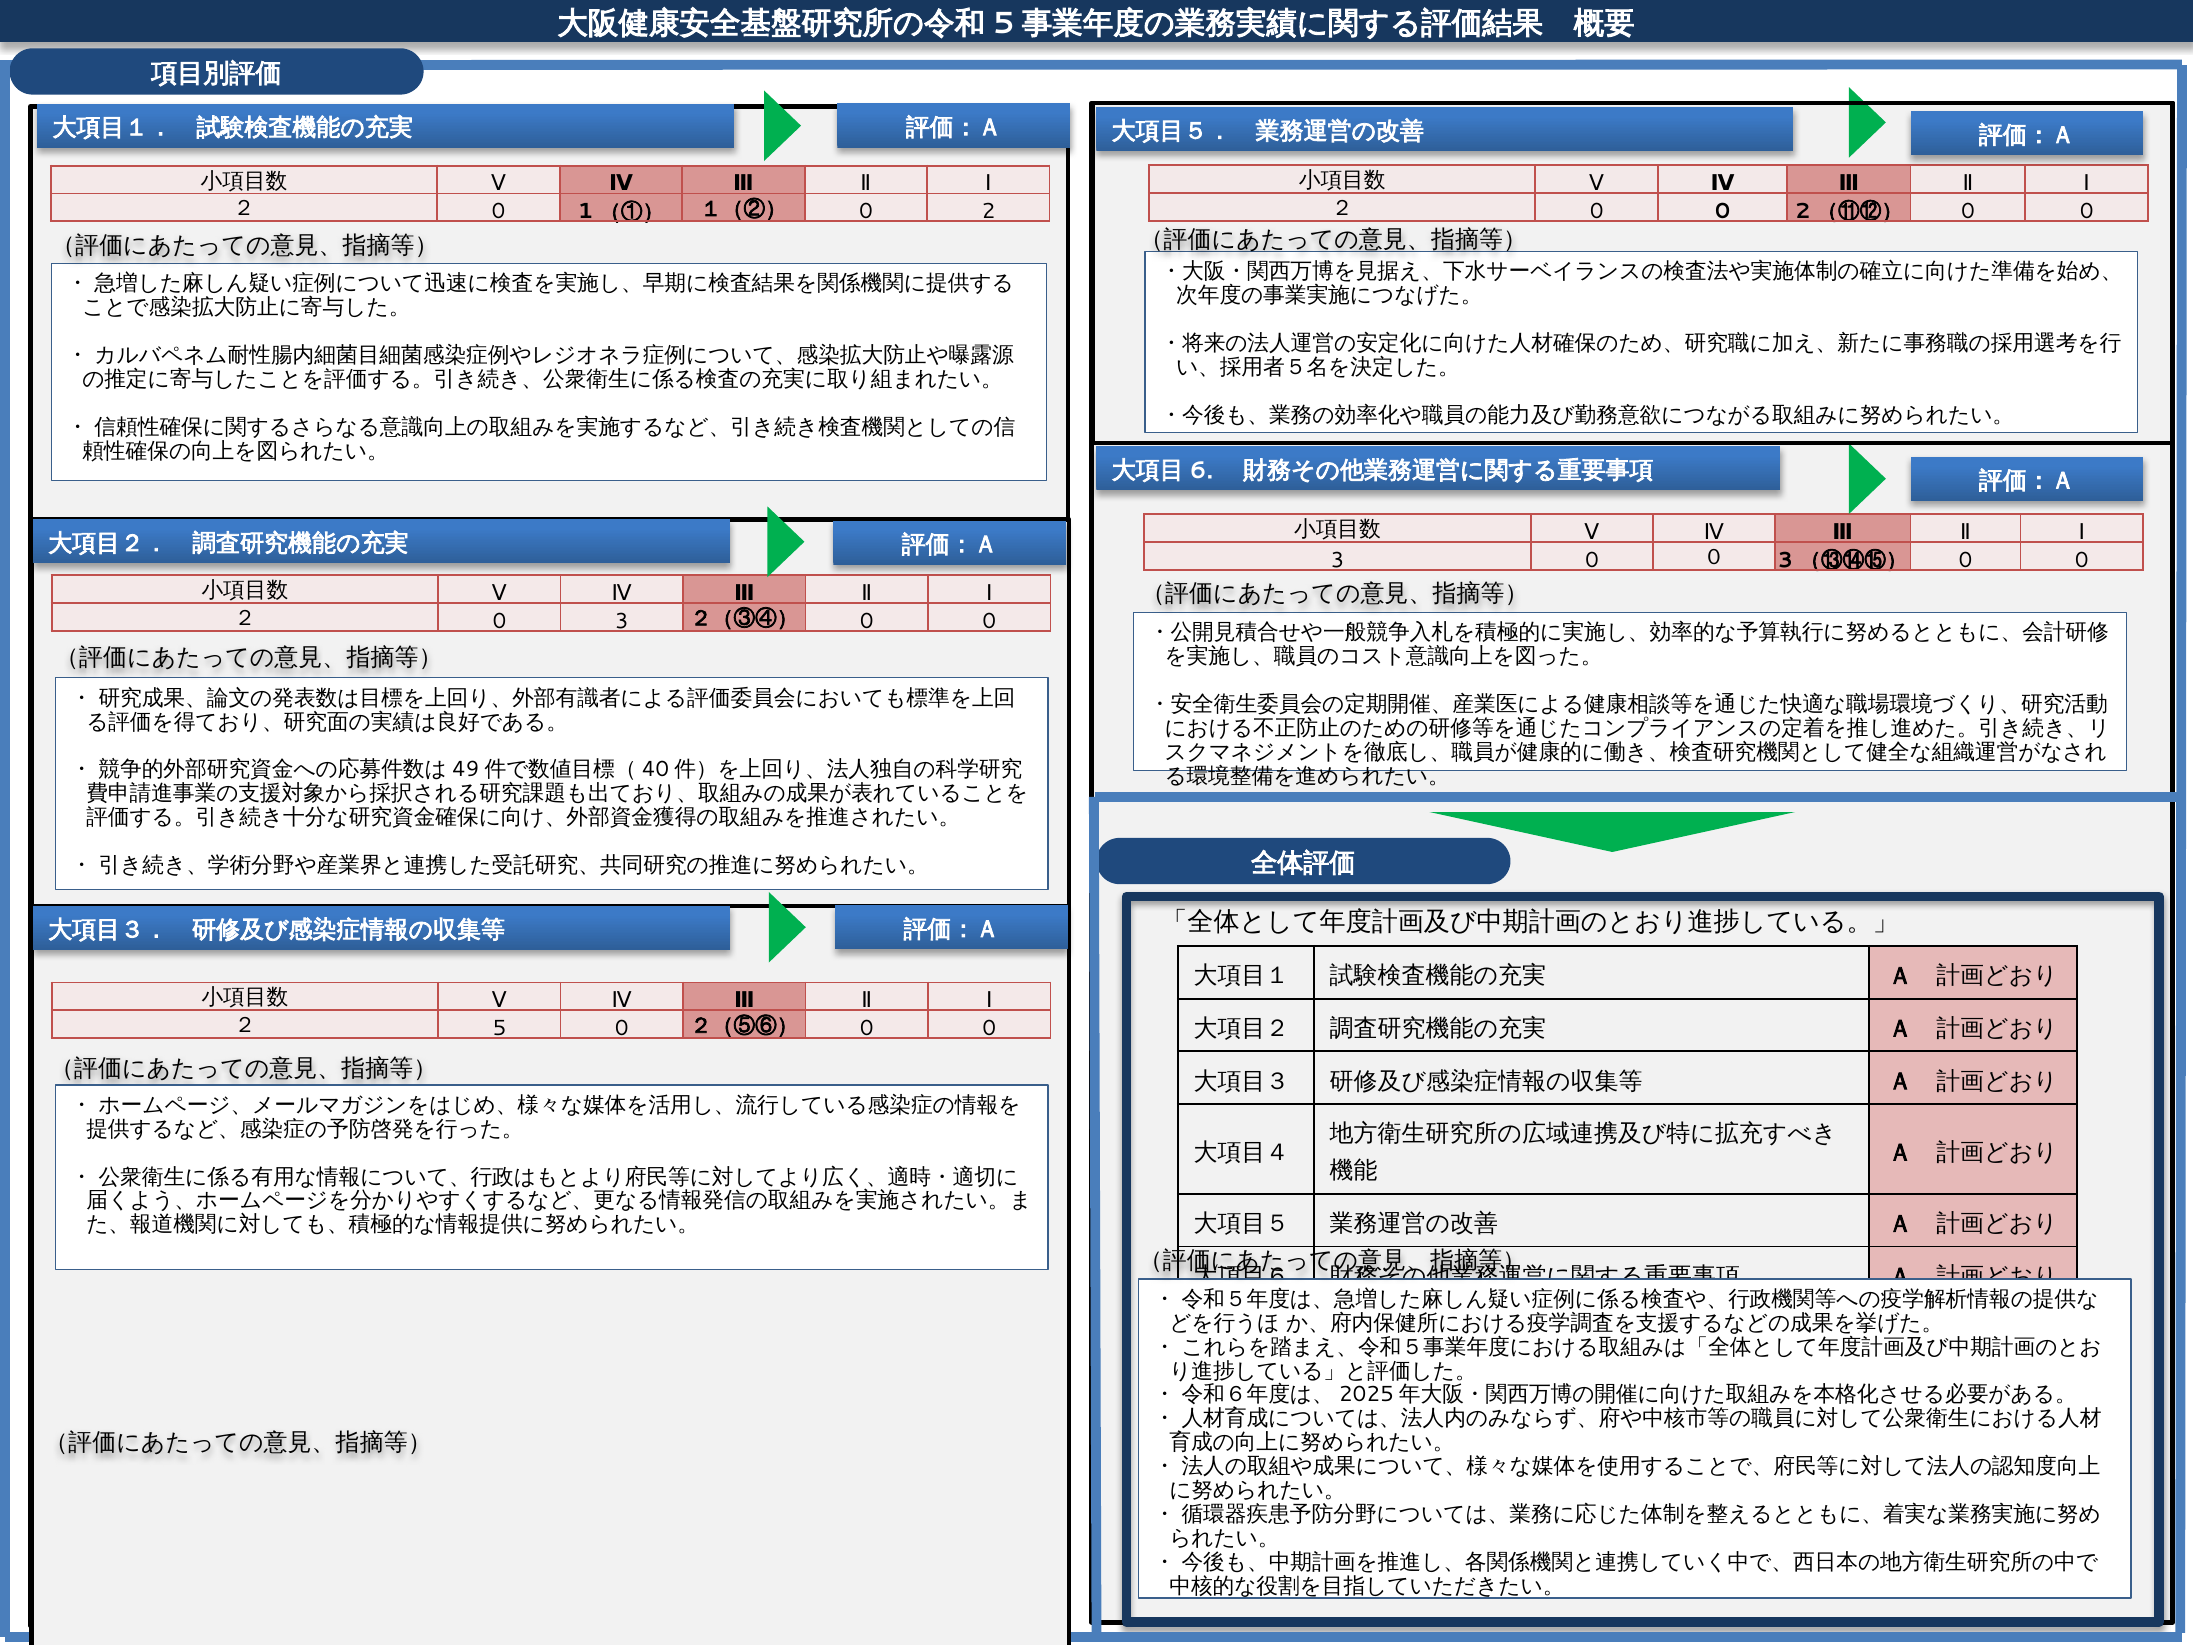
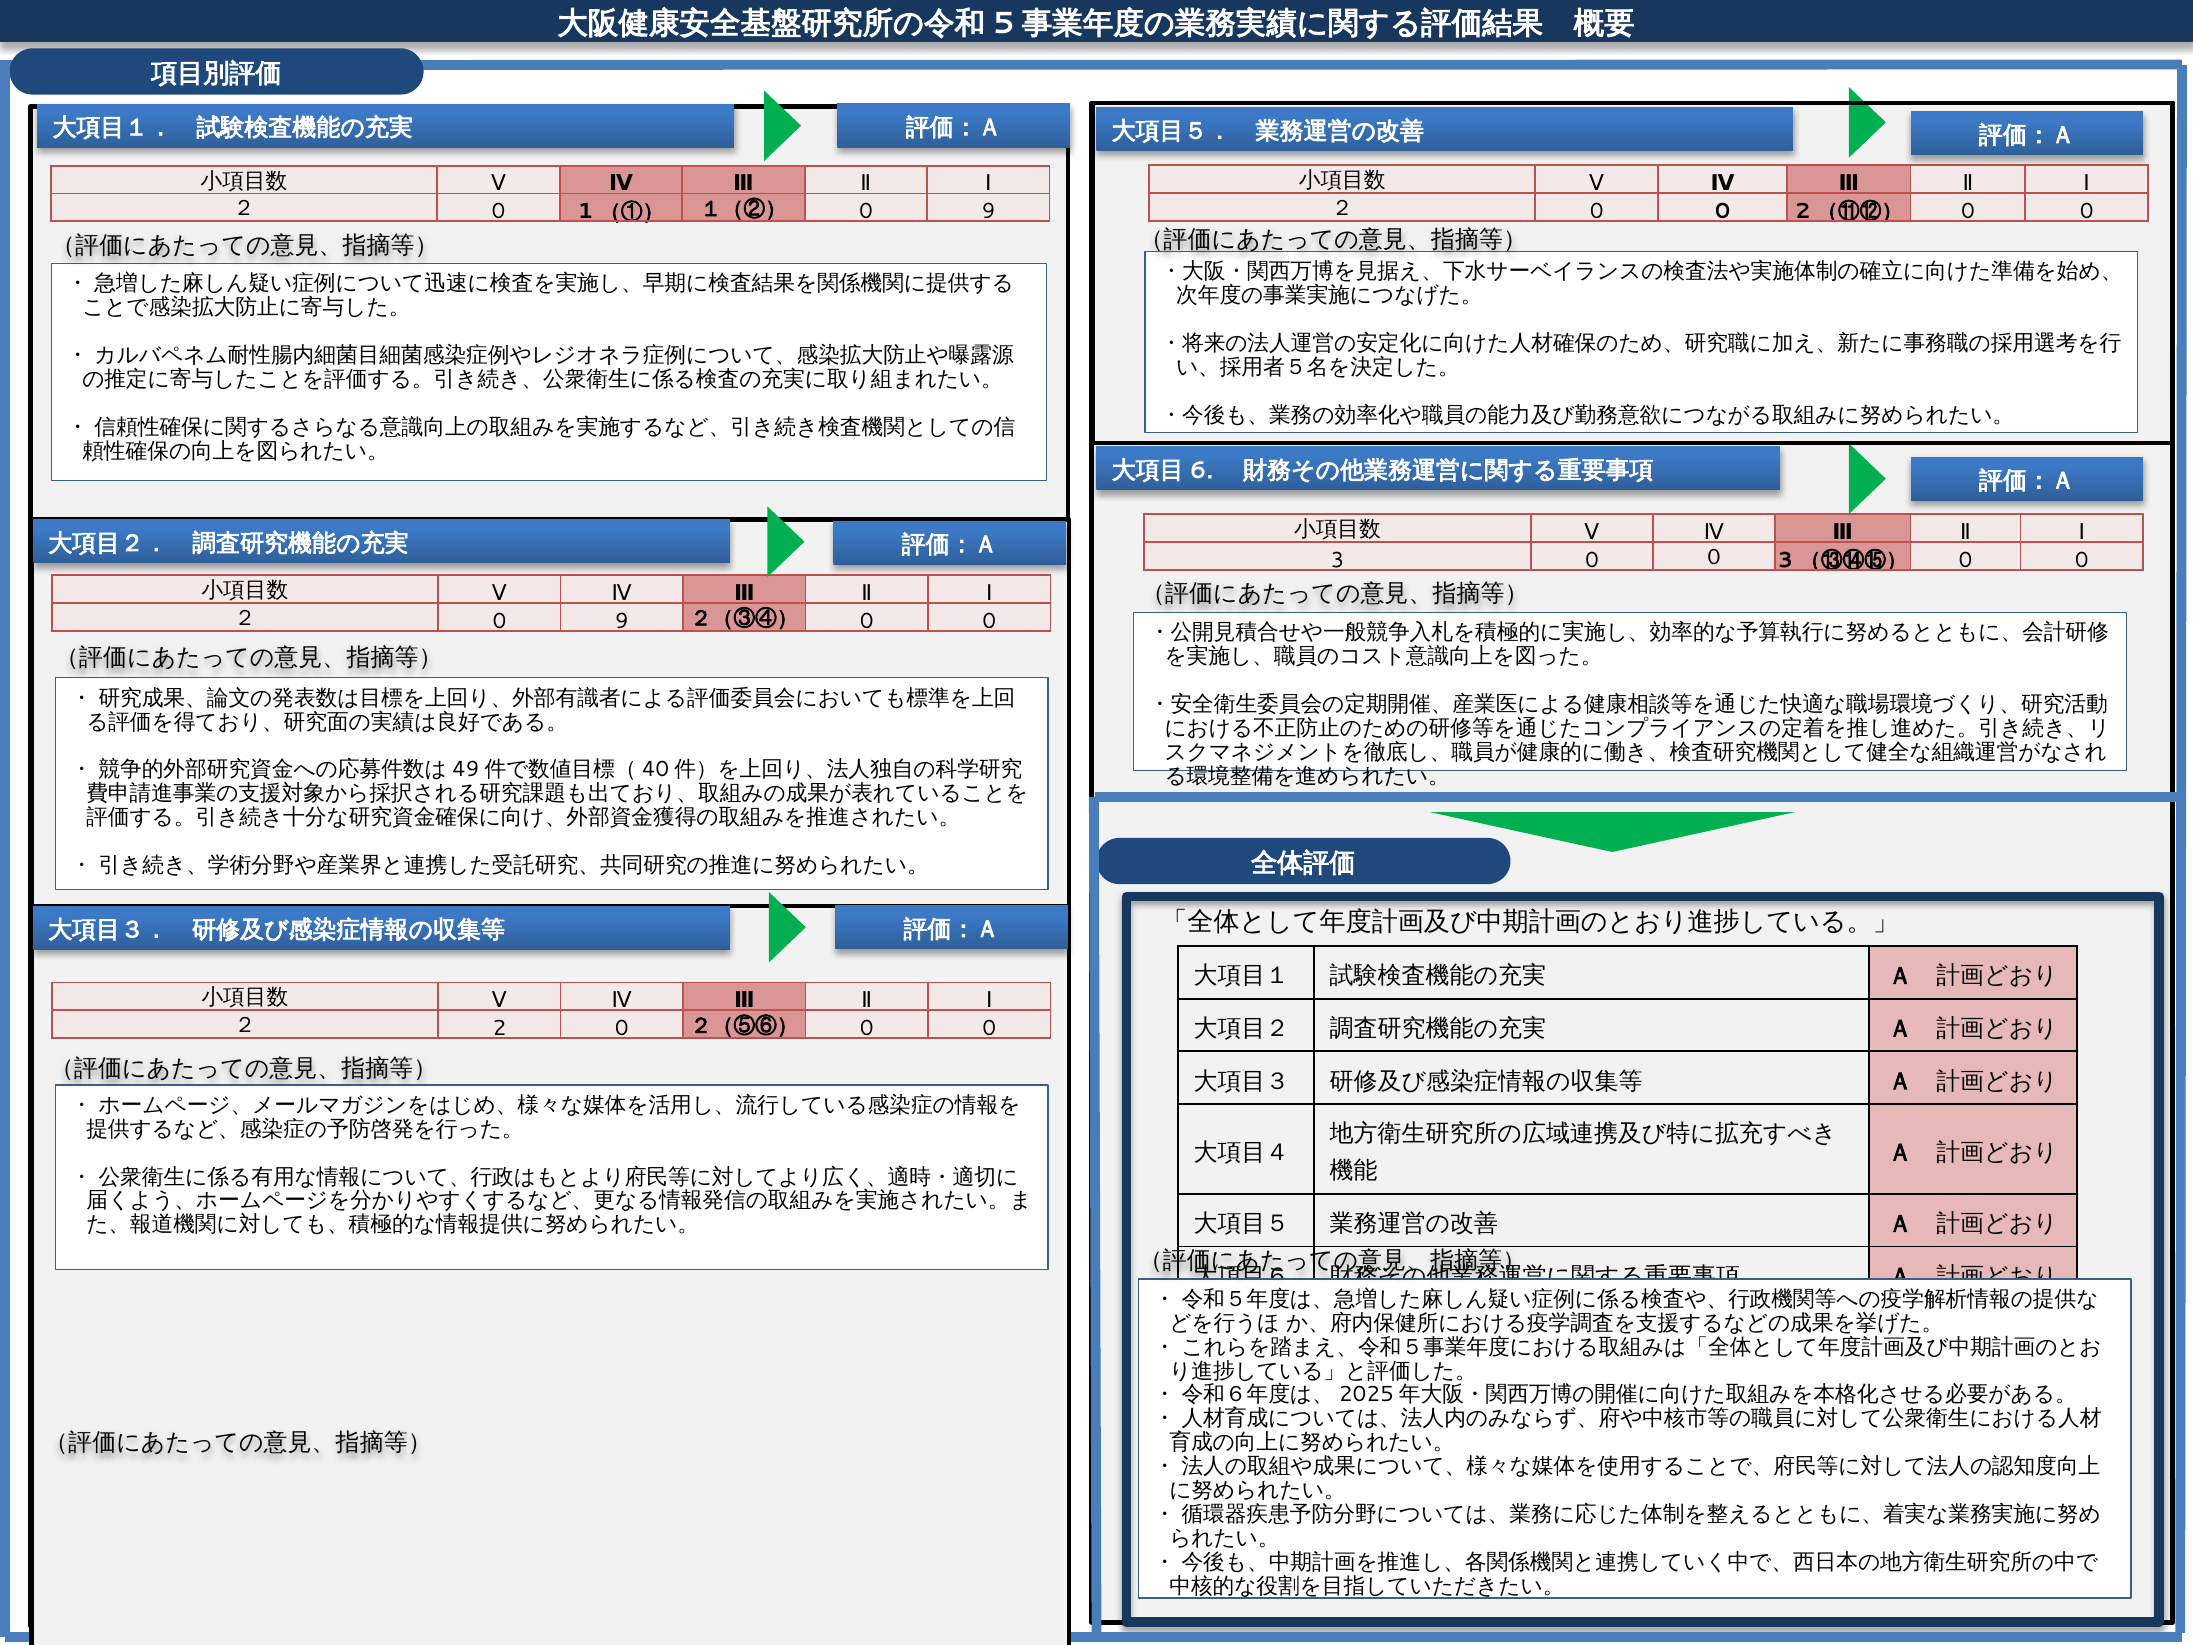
１（②） 0 2: 2 -> 9 (988, 212)
２ 0 3: 3 -> 9 (622, 621)
２ 5: 5 -> 2 (499, 1028)
